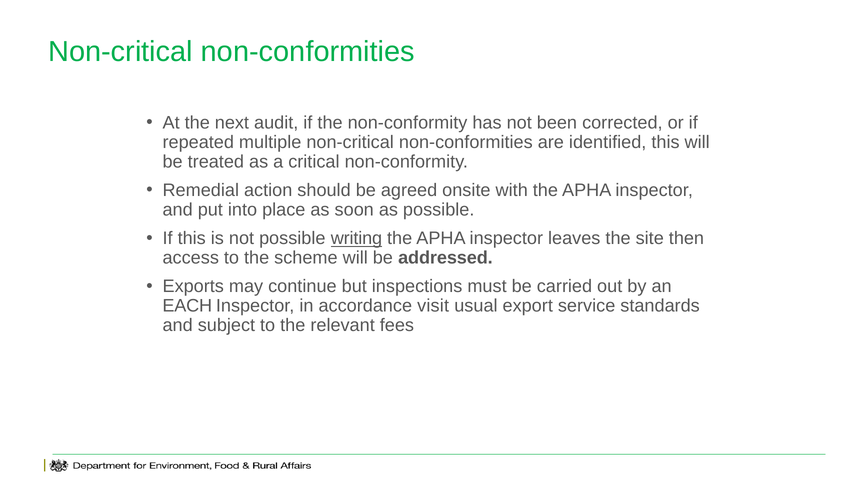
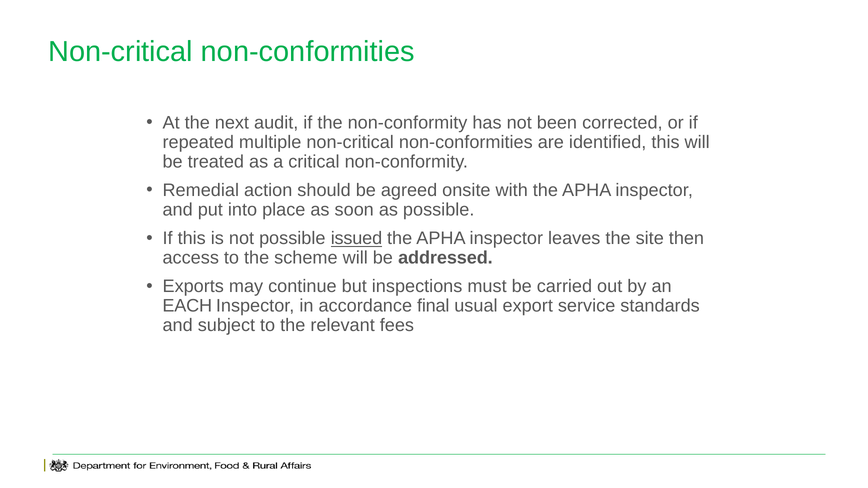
writing: writing -> issued (356, 238)
visit: visit -> final (433, 306)
